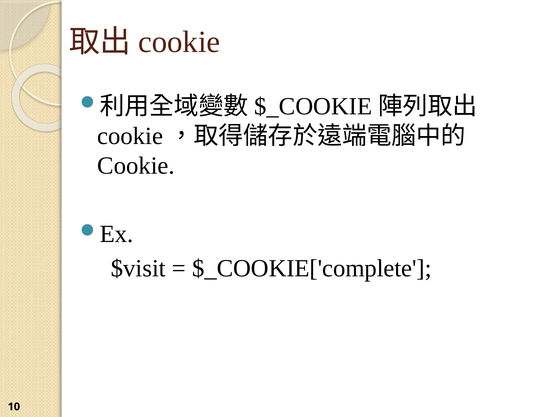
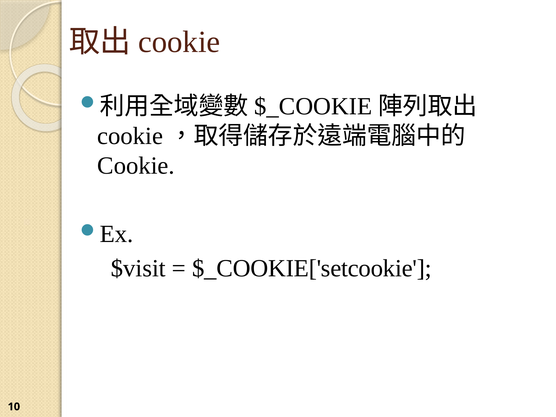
$_COOKIE['complete: $_COOKIE['complete -> $_COOKIE['setcookie (312, 268)
